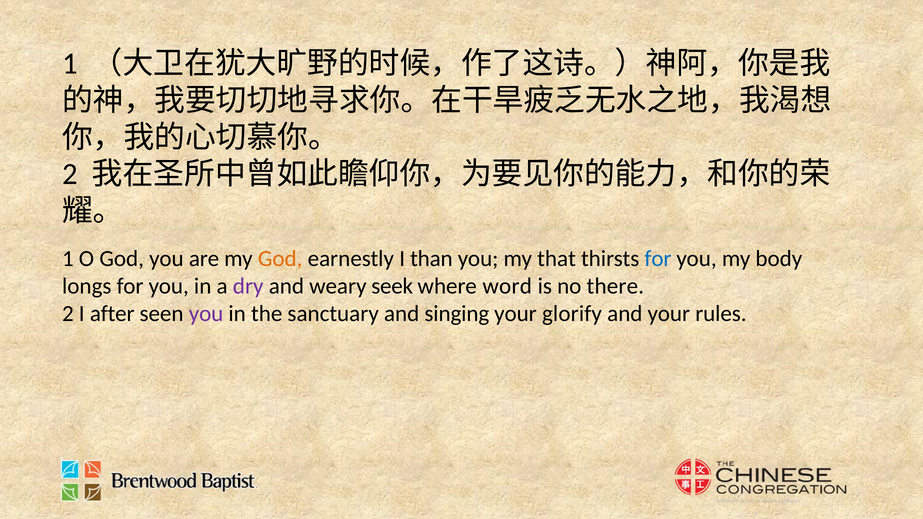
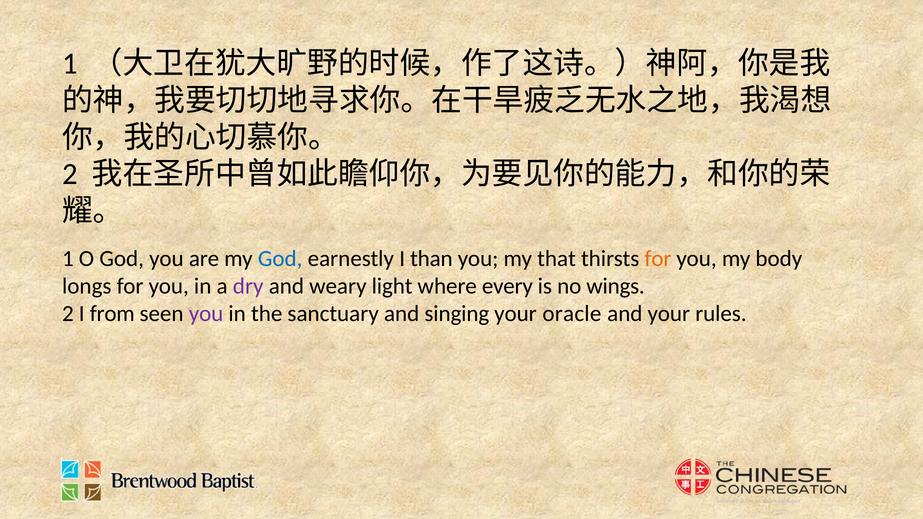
God colour: orange -> blue (280, 258)
for colour: blue -> orange (658, 258)
seek: seek -> light (392, 286)
word: word -> every (507, 286)
there: there -> wings (616, 286)
after: after -> from (112, 314)
glorify: glorify -> oracle (572, 314)
